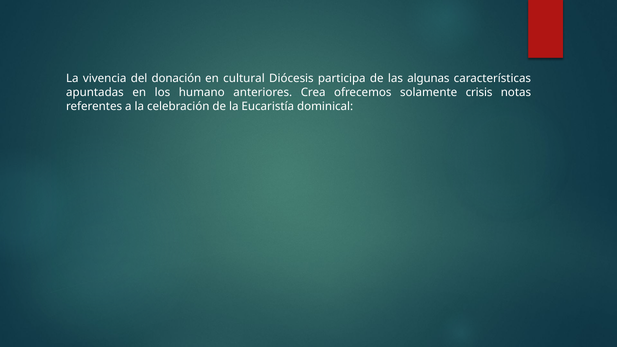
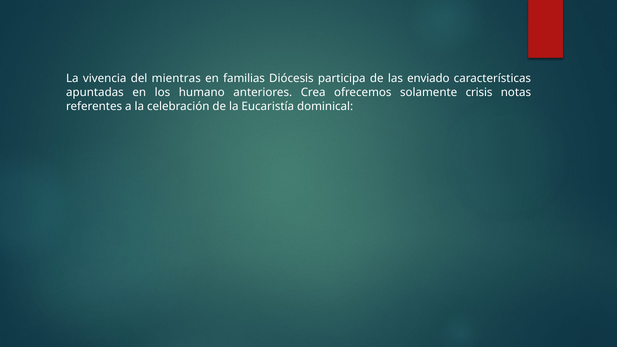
donación: donación -> mientras (176, 78)
cultural: cultural -> familias (244, 78)
algunas: algunas -> enviado (428, 78)
